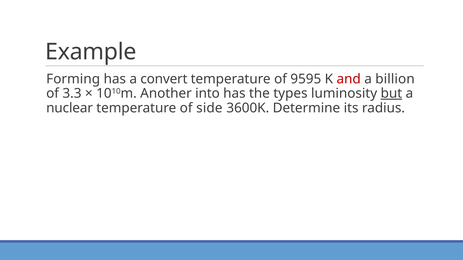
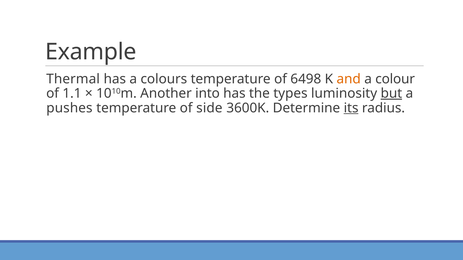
Forming: Forming -> Thermal (73, 79)
convert: convert -> colours (164, 79)
9595: 9595 -> 6498 (306, 79)
and colour: red -> orange (349, 79)
billion: billion -> colour (395, 79)
3.3: 3.3 -> 1.1 (72, 94)
nuclear: nuclear -> pushes (69, 108)
its underline: none -> present (351, 108)
